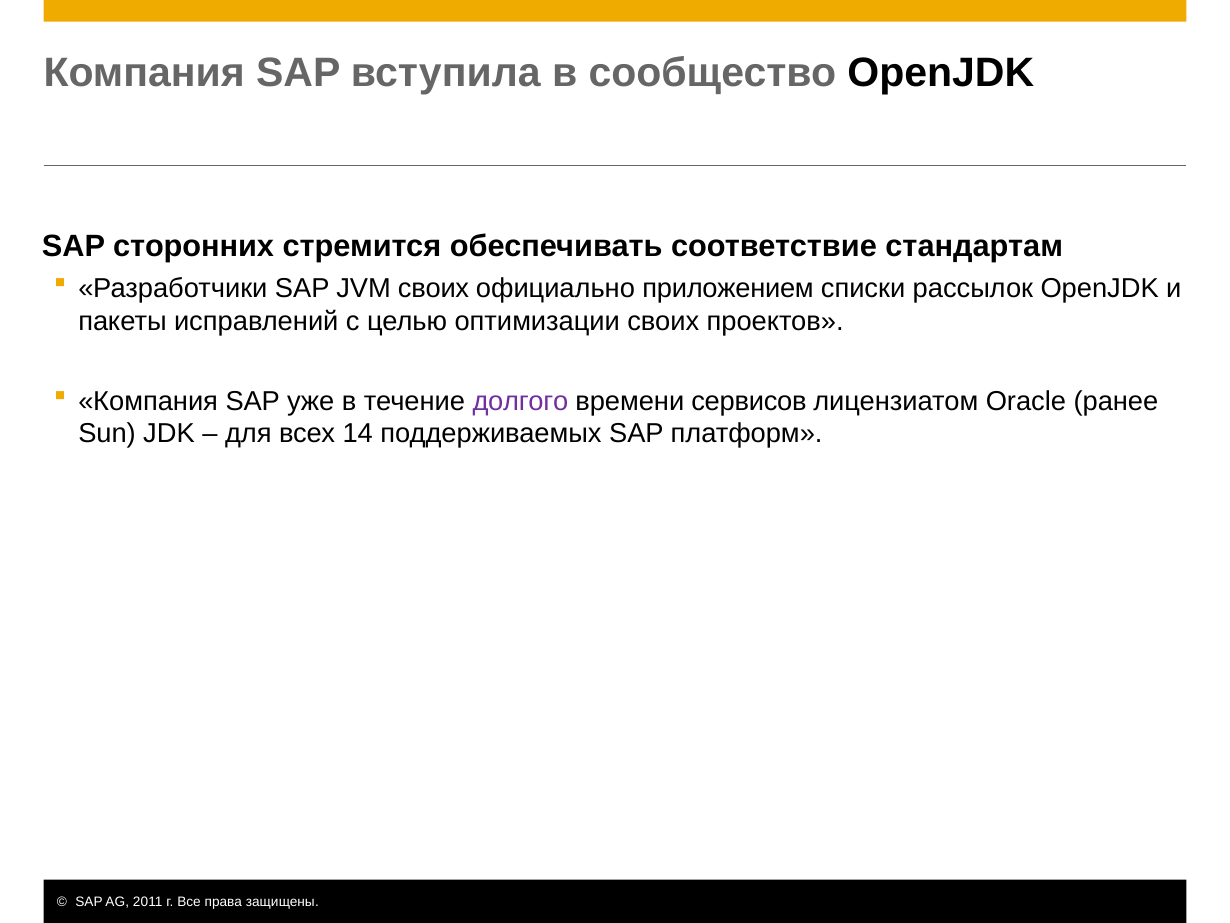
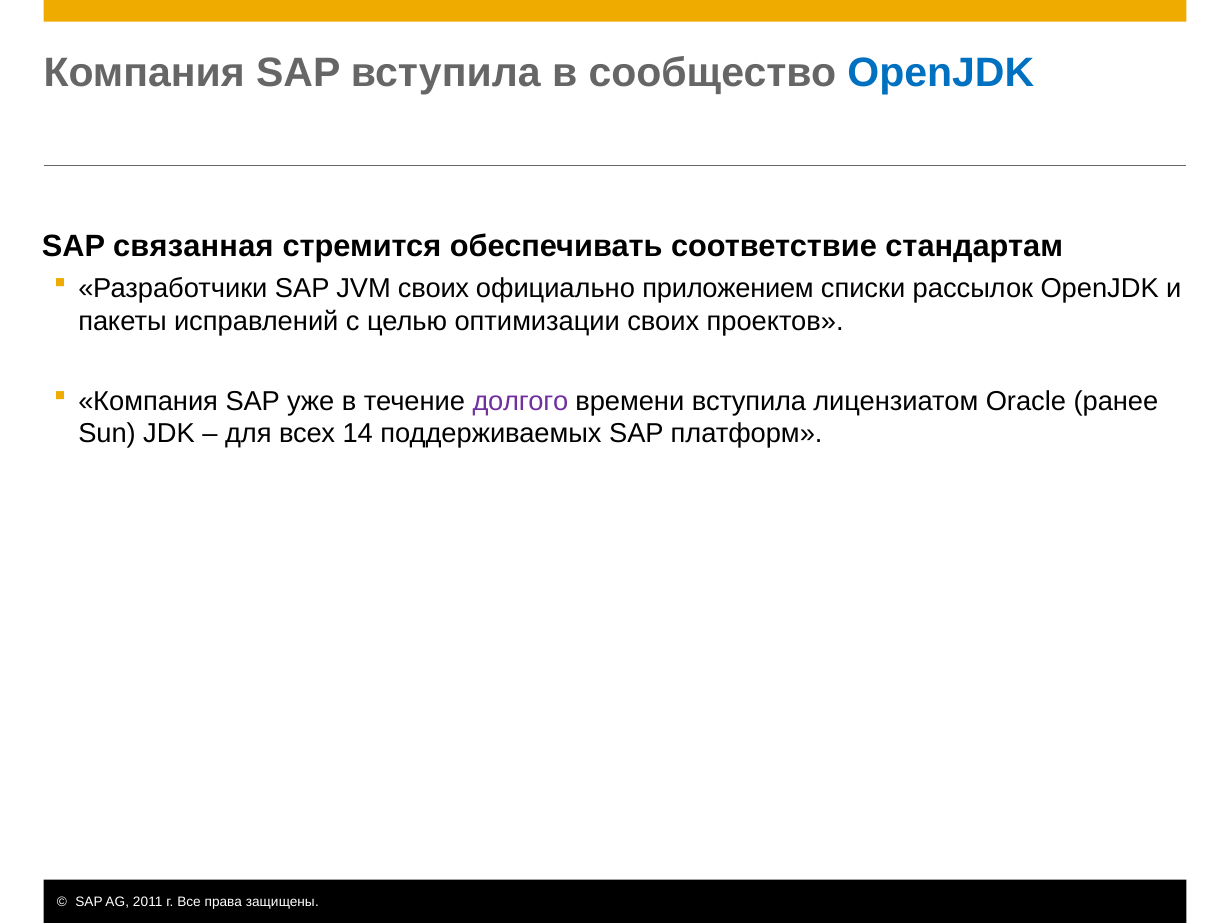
OpenJDK colour: black -> blue (941, 73)
сторонних: сторонних -> связанная (193, 246)
времени сервисов: сервисов -> вступила (749, 401)
